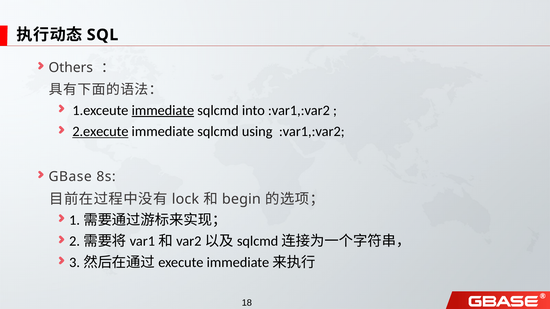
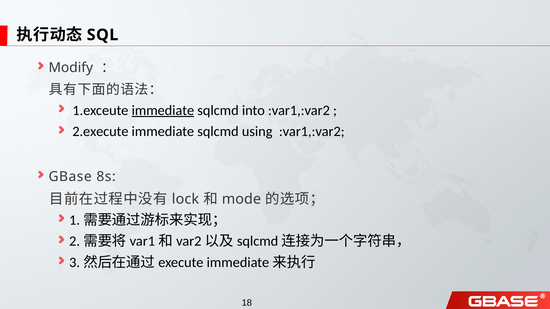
Others: Others -> Modify (71, 68)
2.execute underline: present -> none (100, 132)
begin: begin -> mode (241, 199)
